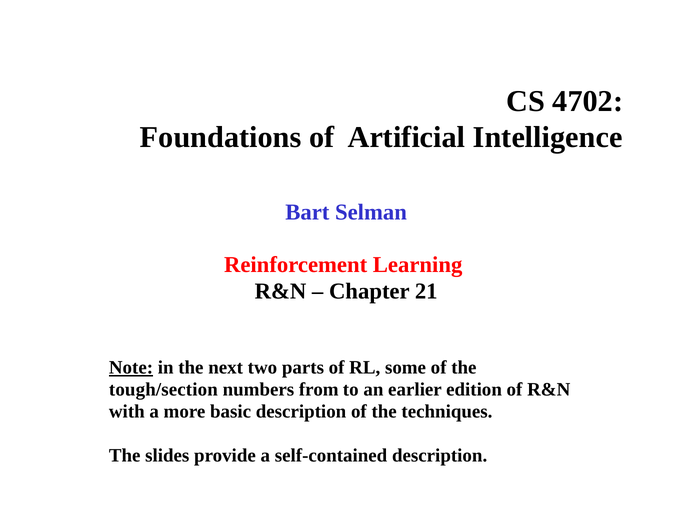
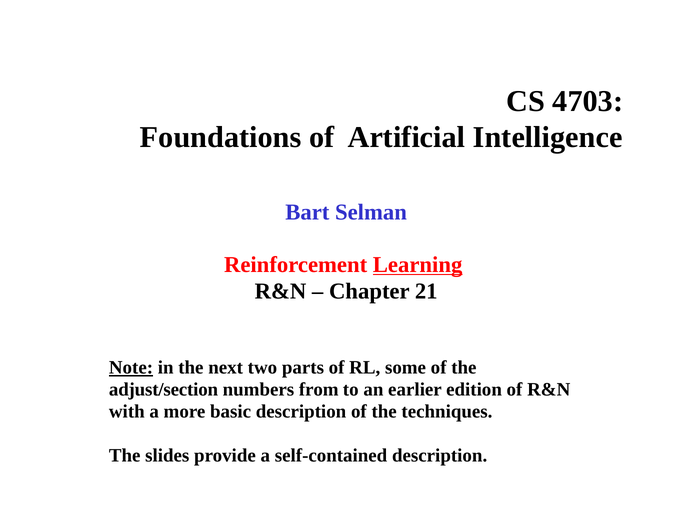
4702: 4702 -> 4703 (588, 101)
Learning underline: none -> present (418, 265)
tough/section: tough/section -> adjust/section (164, 389)
